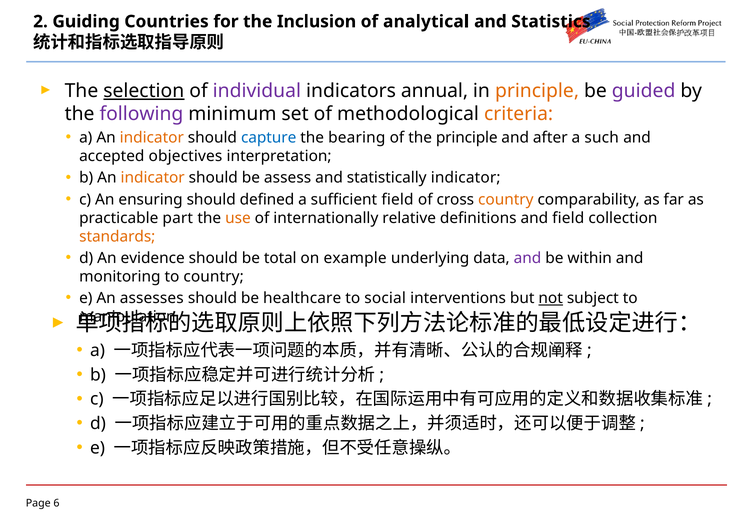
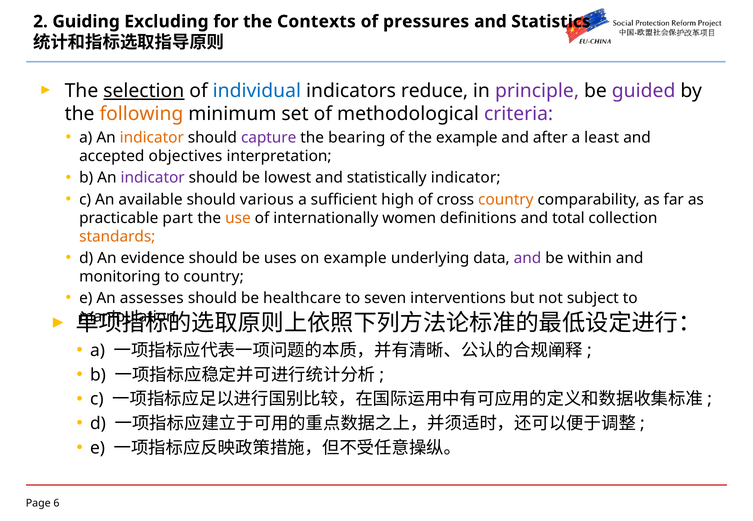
Countries: Countries -> Excluding (166, 22)
Inclusion: Inclusion -> Contexts (316, 22)
analytical: analytical -> pressures (426, 22)
individual colour: purple -> blue (257, 91)
annual: annual -> reduce (435, 91)
principle colour: orange -> purple (537, 91)
following colour: purple -> orange (141, 114)
criteria colour: orange -> purple (519, 114)
capture colour: blue -> purple (269, 138)
the principle: principle -> example (467, 138)
such: such -> least (602, 138)
indicator colour: orange -> purple (153, 178)
assess: assess -> lowest (288, 178)
ensuring: ensuring -> available (151, 200)
defined: defined -> various (267, 200)
sufficient field: field -> high (398, 200)
relative: relative -> women (409, 218)
and field: field -> total (568, 218)
total: total -> uses (280, 258)
social: social -> seven (385, 298)
not underline: present -> none (551, 298)
